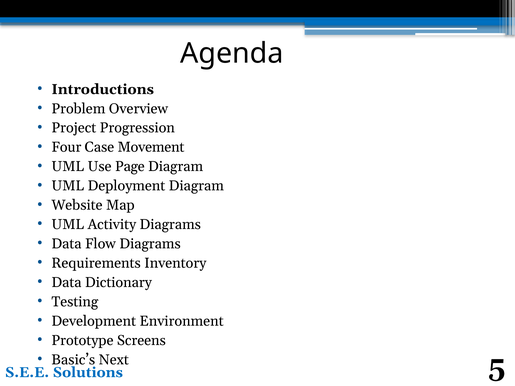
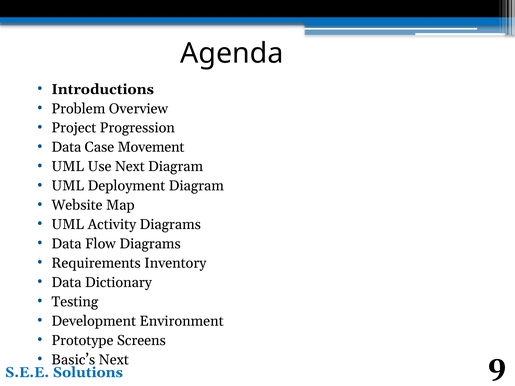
Four: Four -> Data (66, 147)
Use Page: Page -> Next (130, 167)
5: 5 -> 9 (497, 367)
